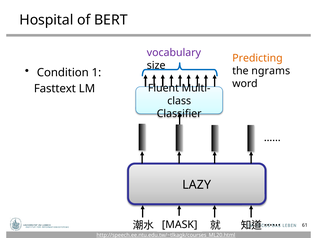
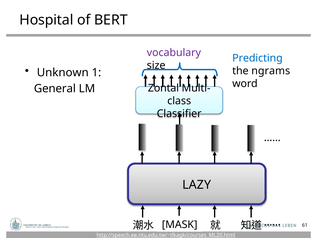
Predicting colour: orange -> blue (257, 58)
Condition: Condition -> Unknown (63, 73)
Fluent: Fluent -> Zontal (163, 88)
Fasttext: Fasttext -> General (55, 89)
